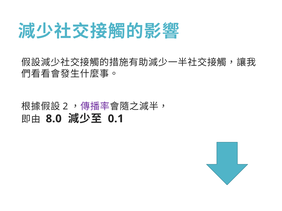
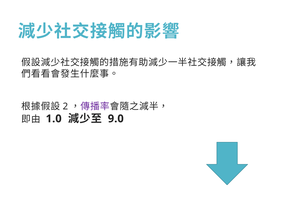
8.0: 8.0 -> 1.0 (54, 119)
0.1: 0.1 -> 9.0 (116, 119)
